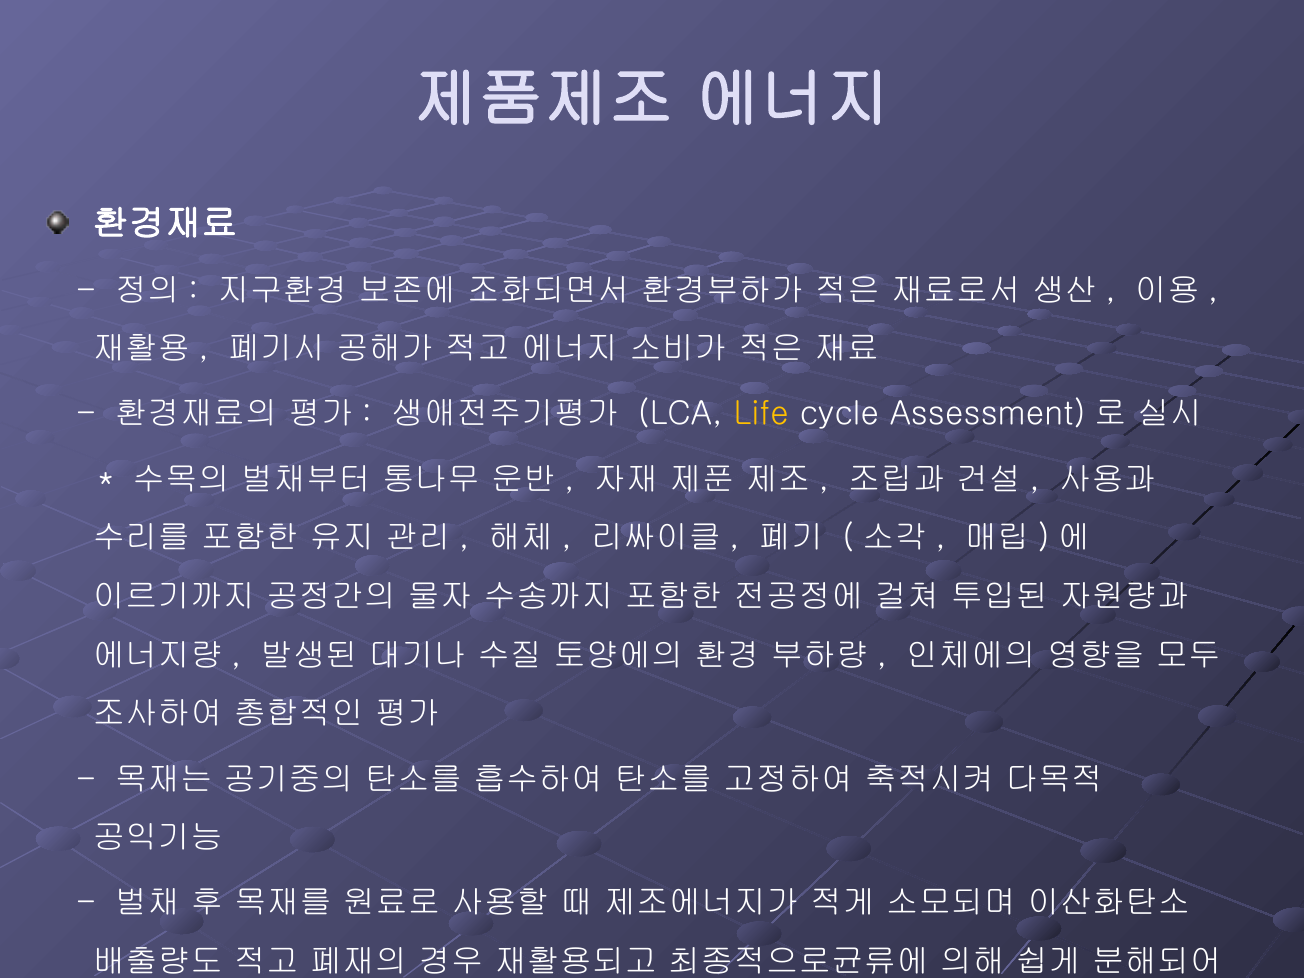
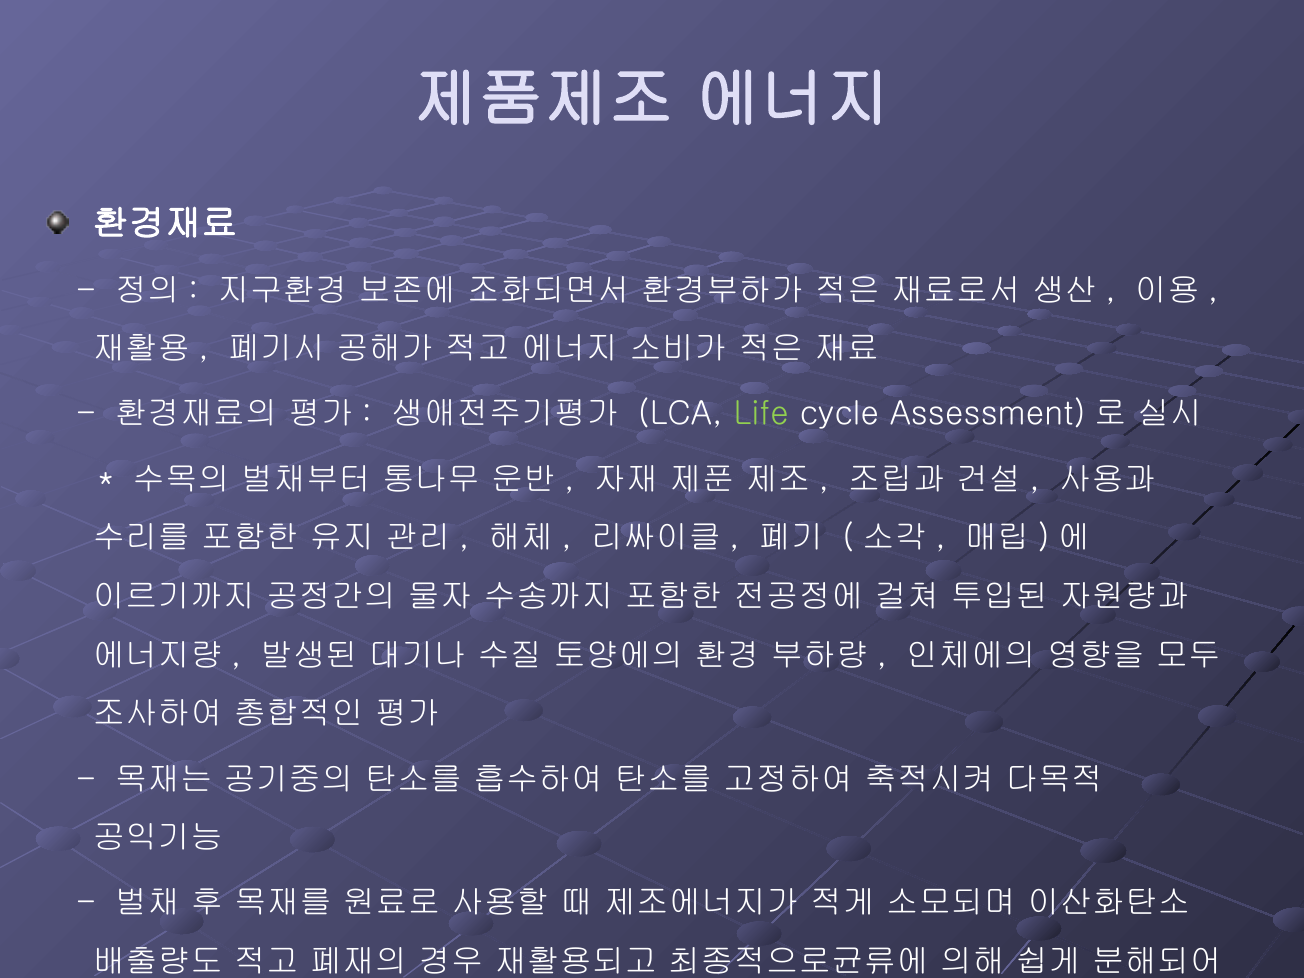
Life colour: yellow -> light green (761, 414)
